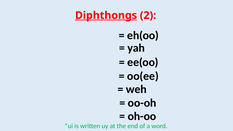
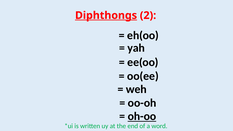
oh-oo underline: none -> present (142, 116)
